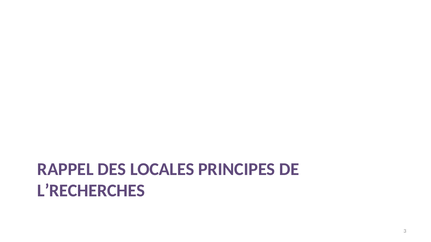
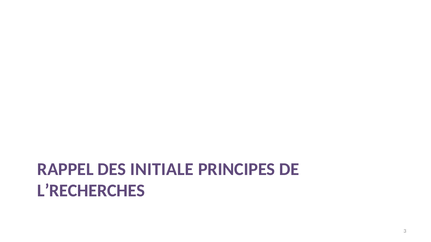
LOCALES: LOCALES -> INITIALE (162, 169)
